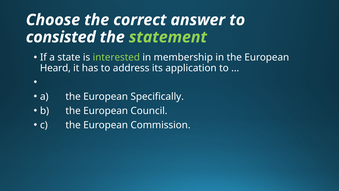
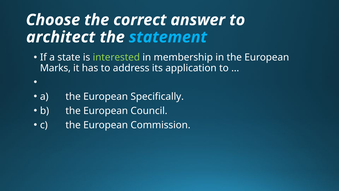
consisted: consisted -> architect (61, 37)
statement colour: light green -> light blue (168, 37)
Heard: Heard -> Marks (55, 68)
